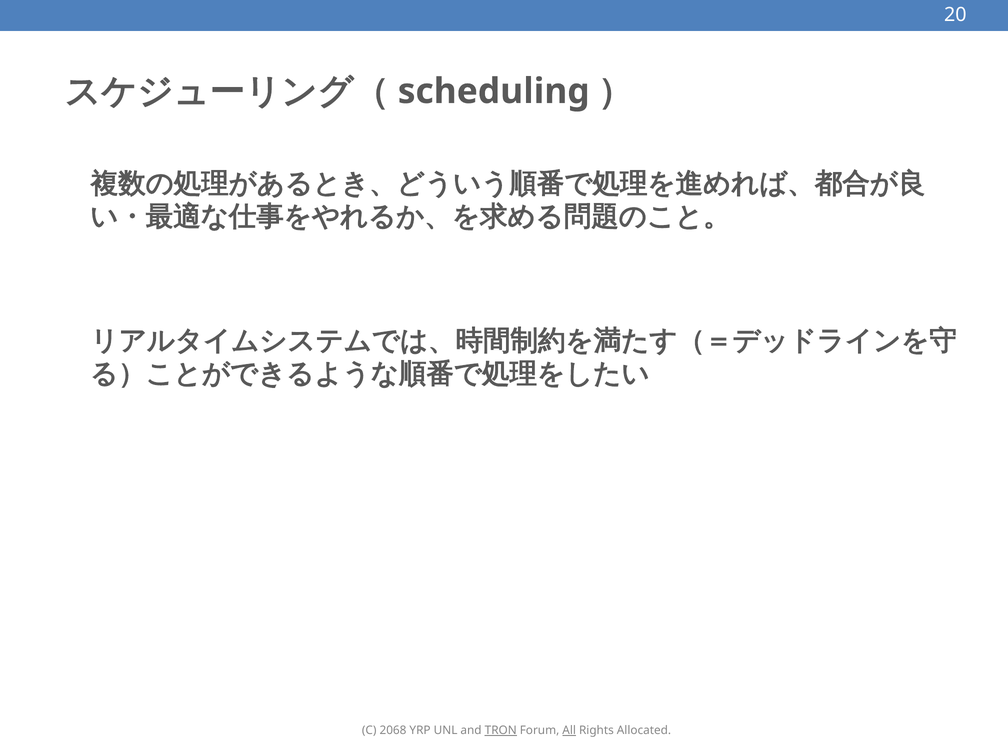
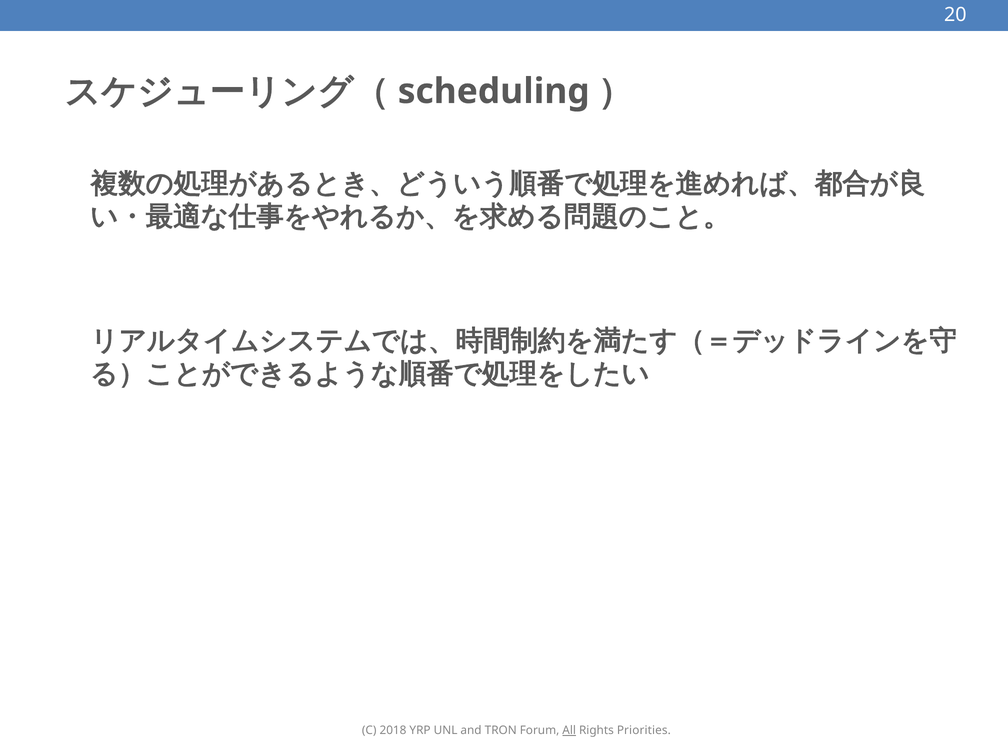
2068: 2068 -> 2018 (393, 731)
TRON underline: present -> none (501, 731)
Allocated: Allocated -> Priorities (644, 731)
